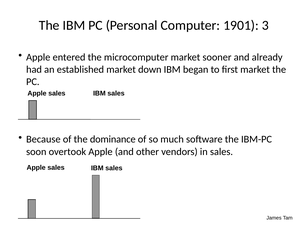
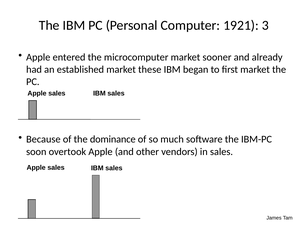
1901: 1901 -> 1921 (241, 25)
down: down -> these (150, 70)
